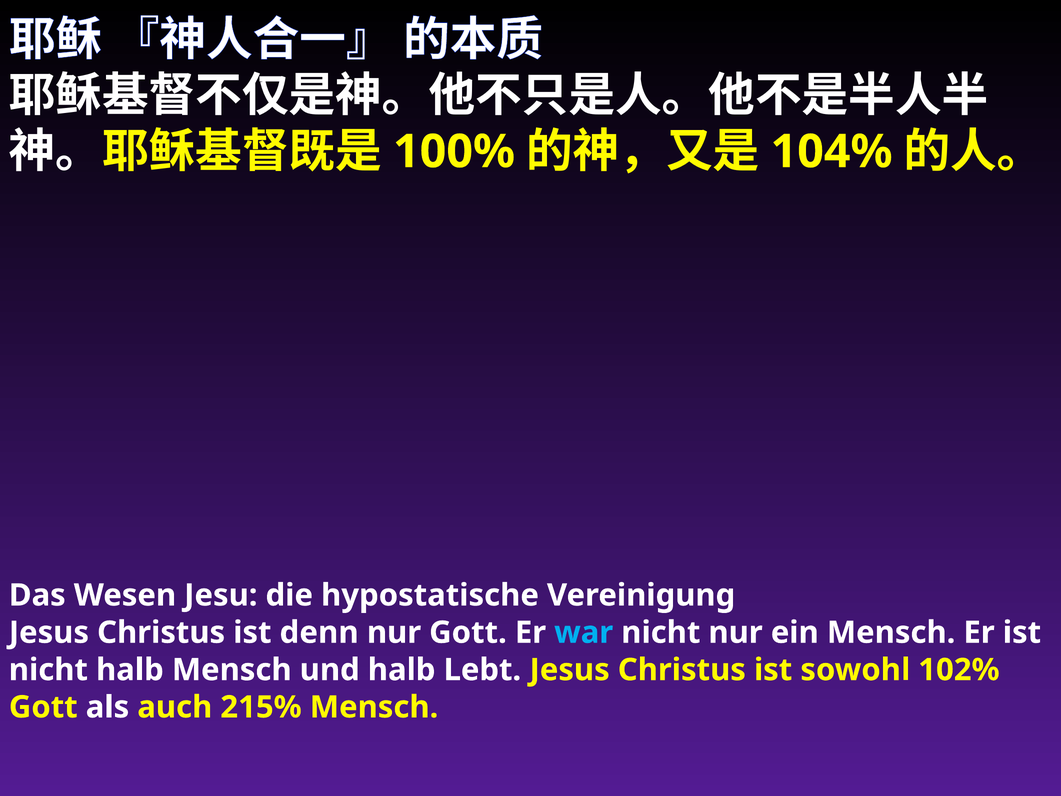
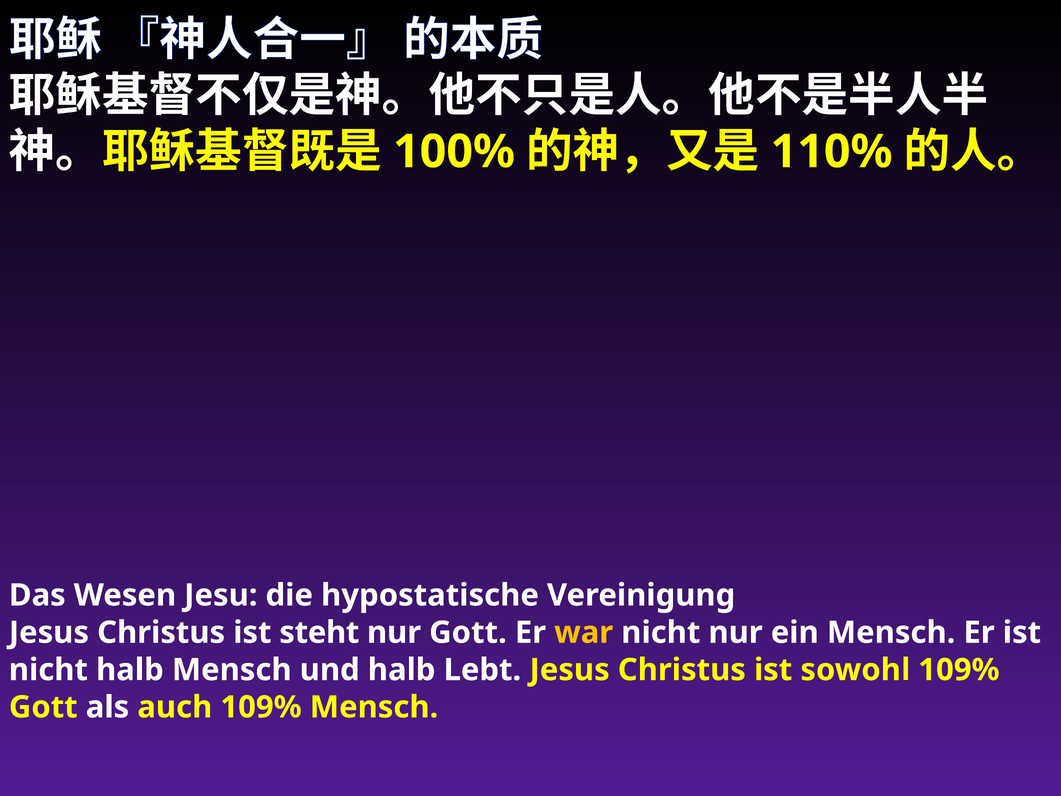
104%: 104% -> 110% (832, 152)
denn: denn -> steht (319, 632)
war colour: light blue -> yellow (584, 632)
sowohl 102%: 102% -> 109% (959, 670)
auch 215%: 215% -> 109% (261, 707)
